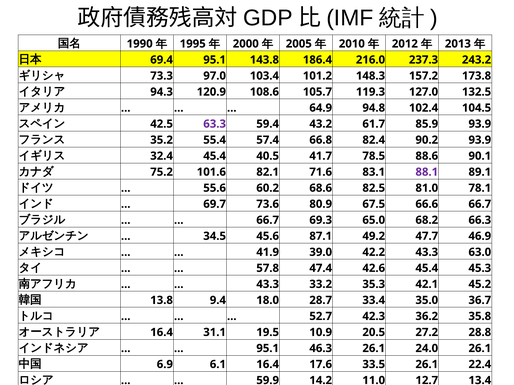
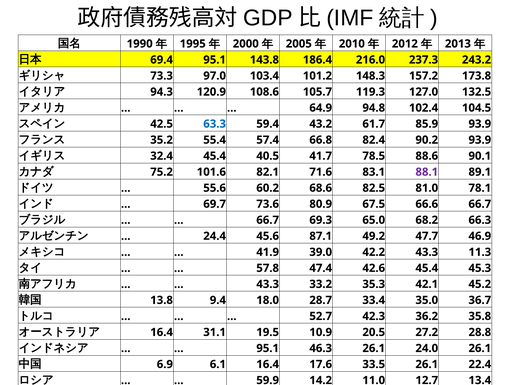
63.3 colour: purple -> blue (215, 124)
34.5: 34.5 -> 24.4 (215, 236)
63.0: 63.0 -> 11.3 (480, 252)
